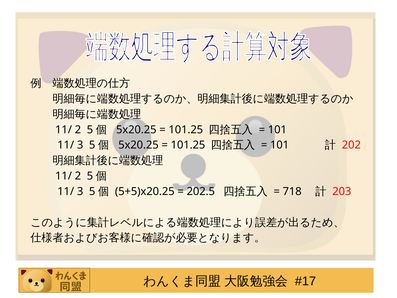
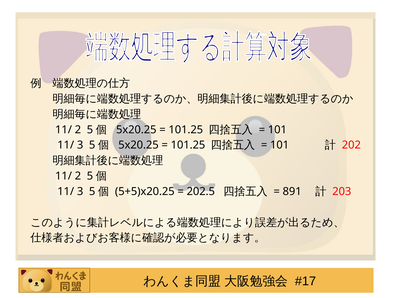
718: 718 -> 891 (292, 191)
